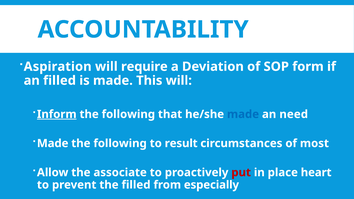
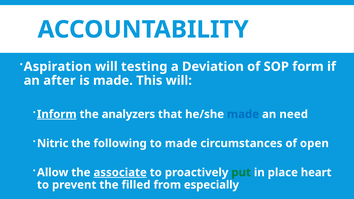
require: require -> testing (144, 67)
an filled: filled -> after (59, 81)
following: following -> analyzers (128, 114)
Made: Made -> Nitric (53, 143)
to result: result -> made (181, 143)
most: most -> open (314, 143)
associate underline: none -> present (120, 173)
put colour: red -> green (241, 173)
